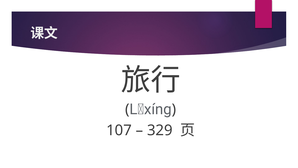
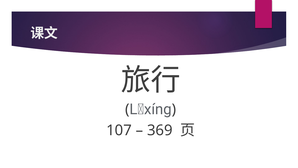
329: 329 -> 369 (160, 130)
